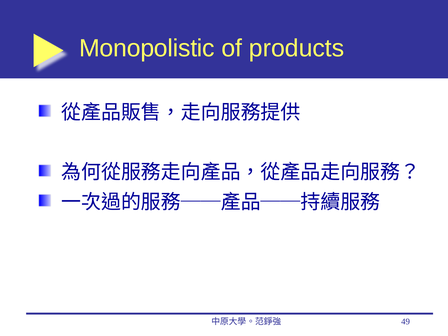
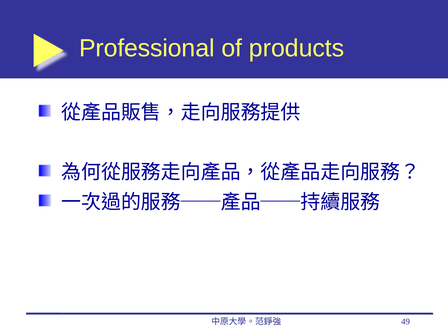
Monopolistic: Monopolistic -> Professional (147, 48)
